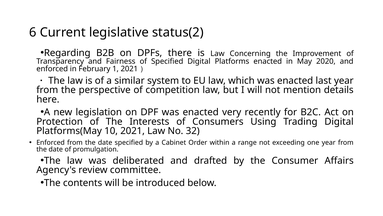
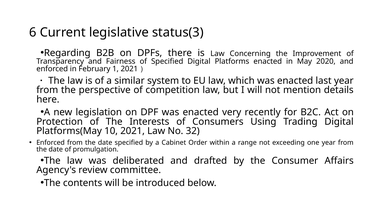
status(2: status(2 -> status(3 (178, 32)
